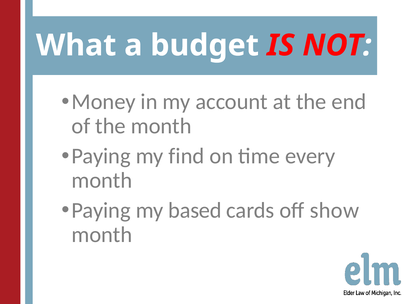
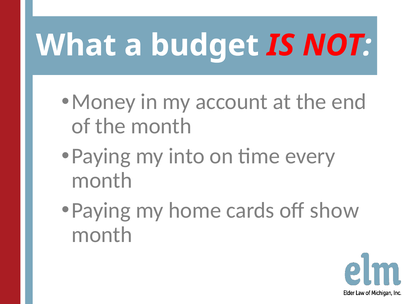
find: find -> into (187, 156)
based: based -> home (195, 210)
